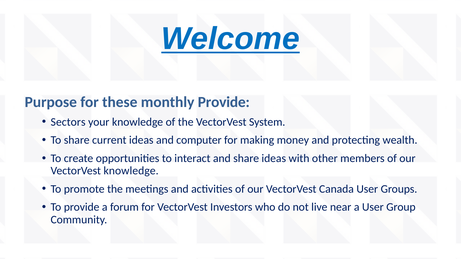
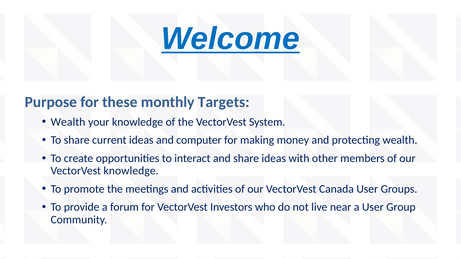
monthly Provide: Provide -> Targets (224, 102)
Sectors: Sectors -> Wealth (68, 122)
